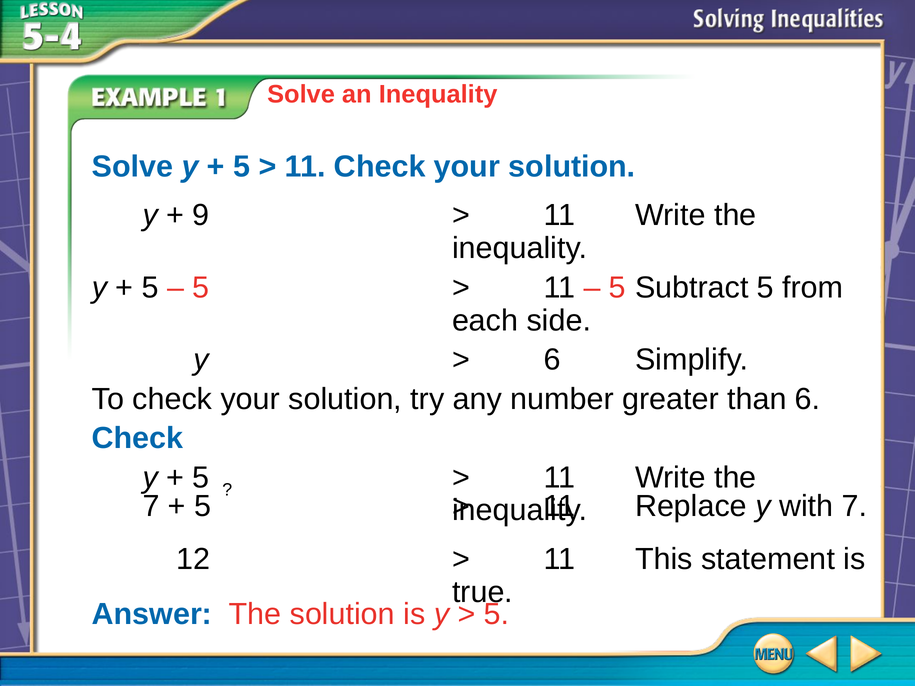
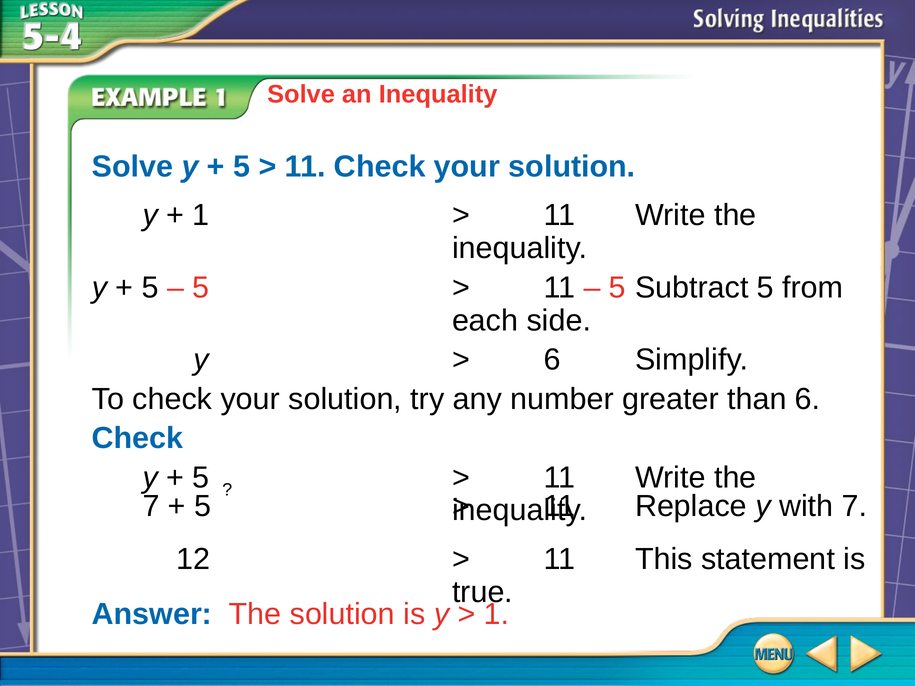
9: 9 -> 1 (201, 215)
5: 5 -> 1 (497, 615)
